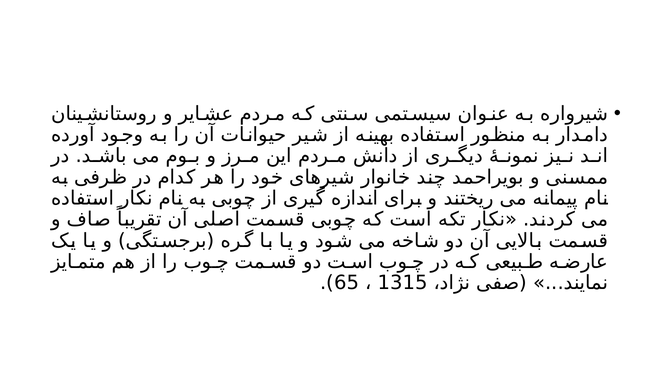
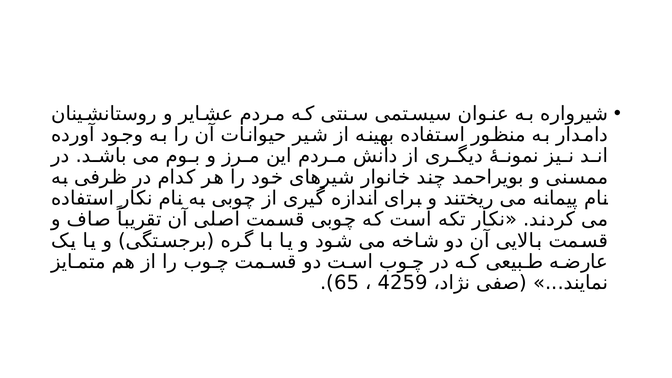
1315: 1315 -> 4259 (403, 283)
